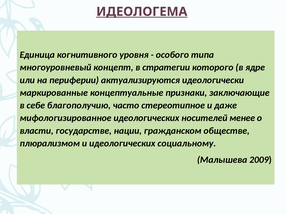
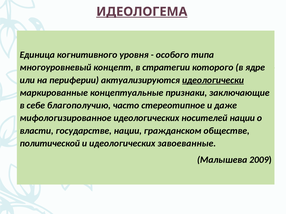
идеологически underline: none -> present (213, 80)
носителей менее: менее -> нации (242, 118)
плюрализмом: плюрализмом -> политической (50, 144)
социальному: социальному -> завоеванные (187, 144)
